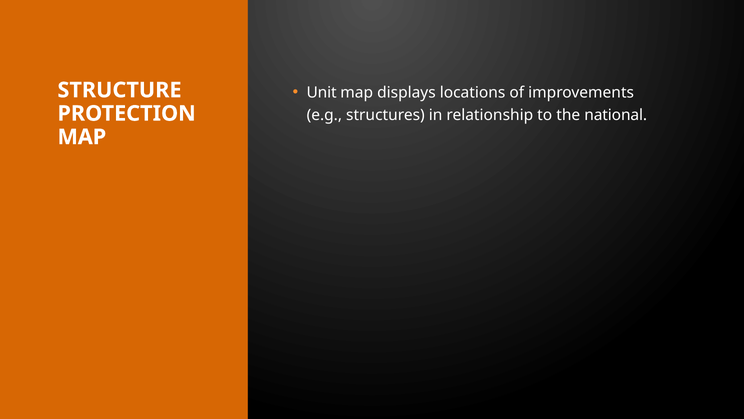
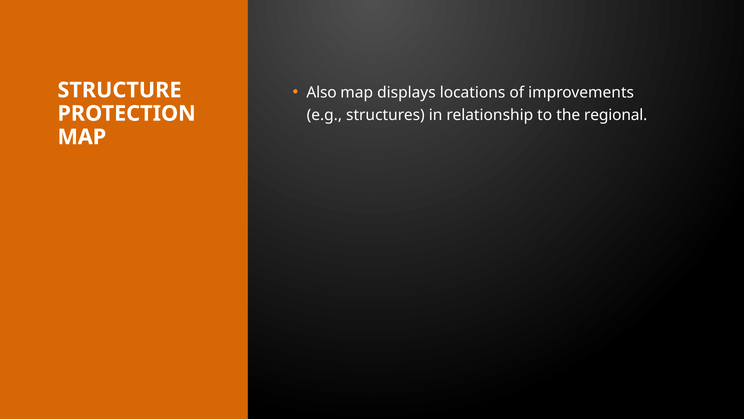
Unit: Unit -> Also (322, 93)
national: national -> regional (616, 115)
